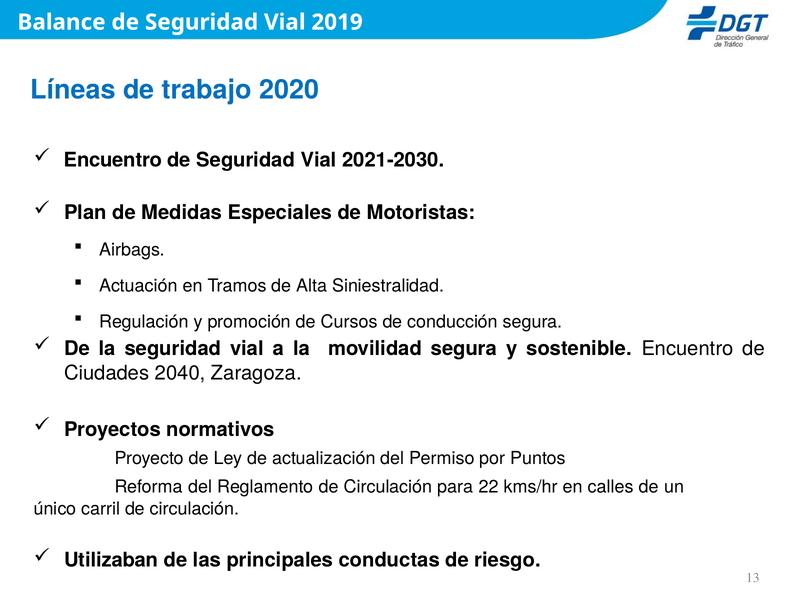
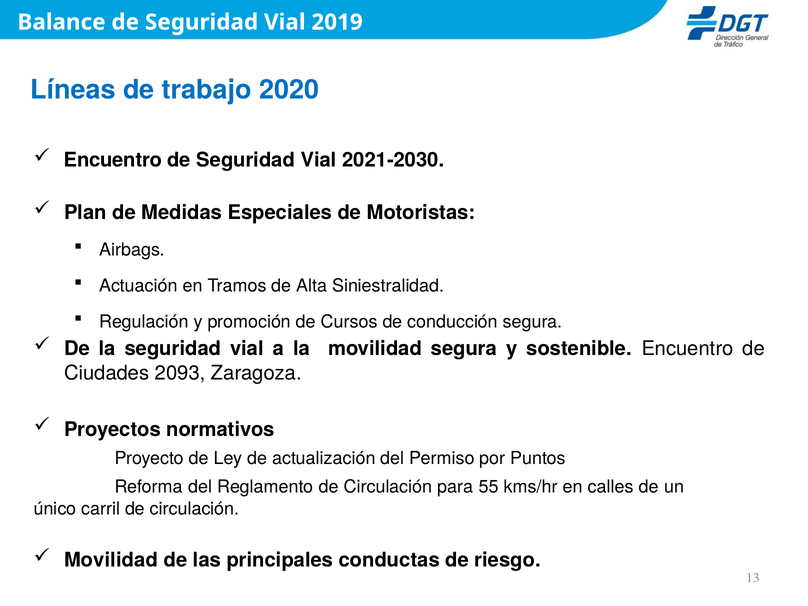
2040: 2040 -> 2093 (180, 373)
22: 22 -> 55 (489, 487)
Utilizaban: Utilizaban -> Movilidad (111, 560)
